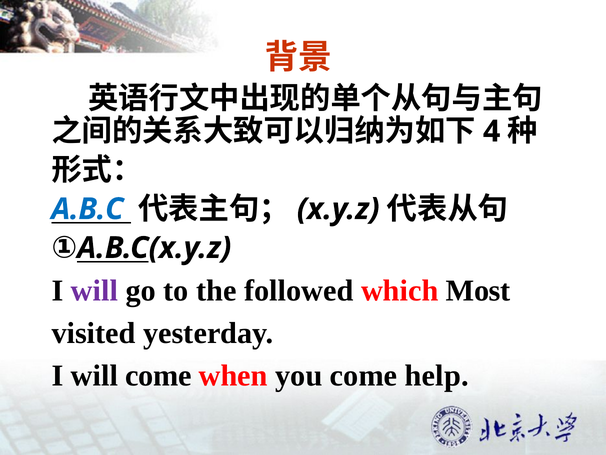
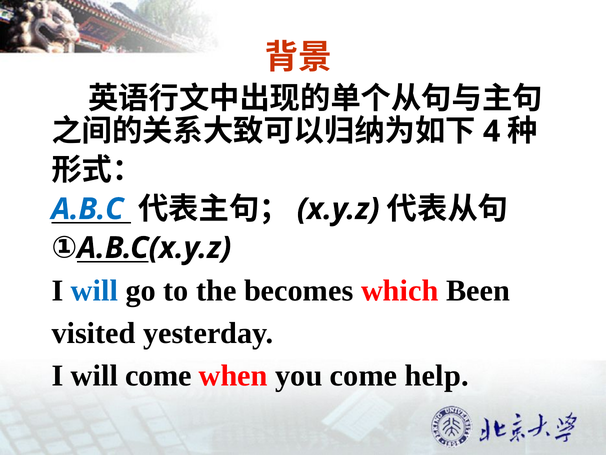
will colour: purple -> blue (94, 291)
followed: followed -> becomes (299, 291)
Most: Most -> Been (478, 291)
